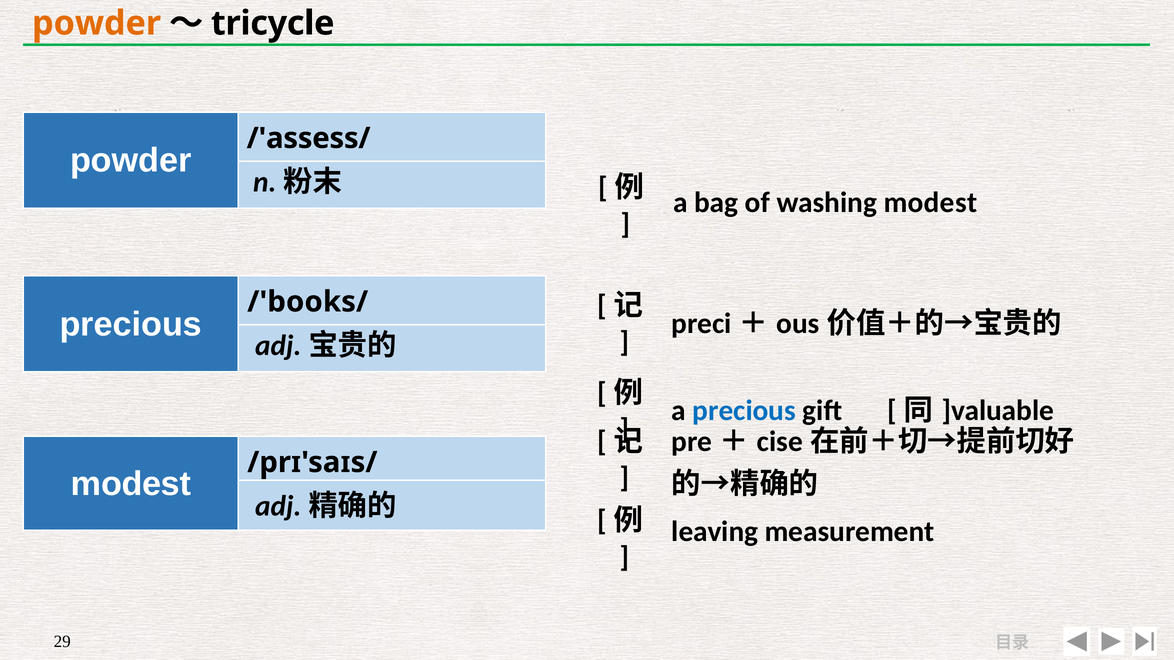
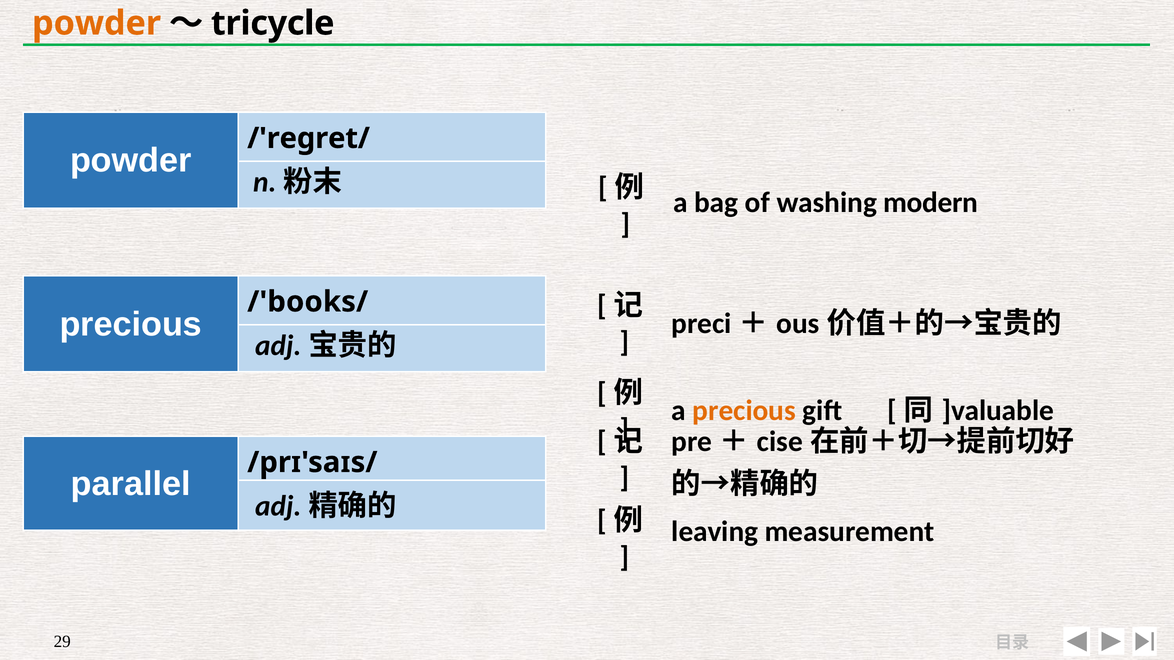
/'assess/: /'assess/ -> /'regret/ (309, 138)
washing modest: modest -> modern (931, 203)
precious colour: blue -> orange (744, 411)
modest: modest -> parallel (131, 484)
